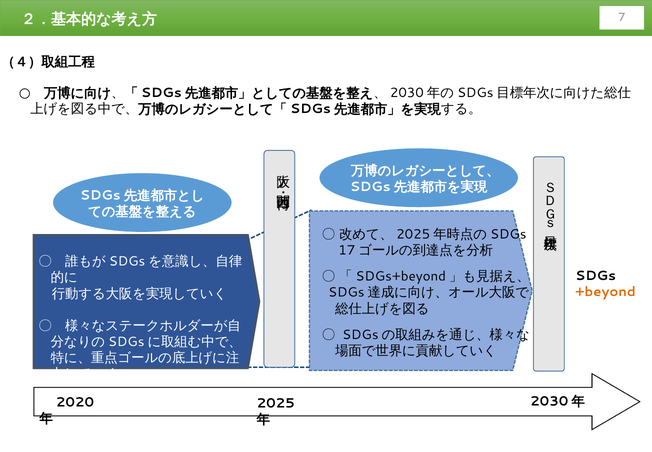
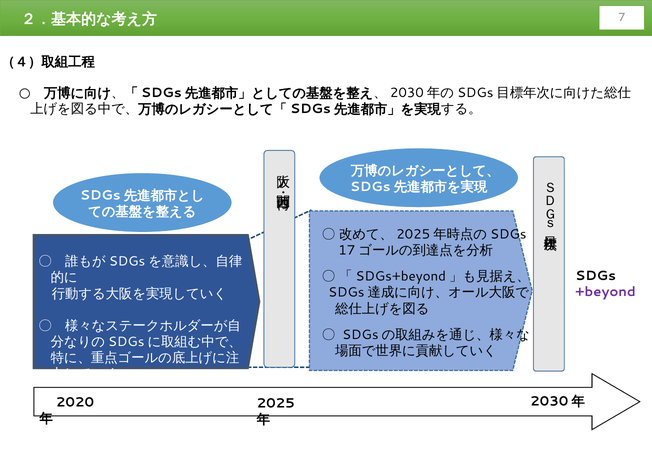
+beyond colour: orange -> purple (606, 292)
